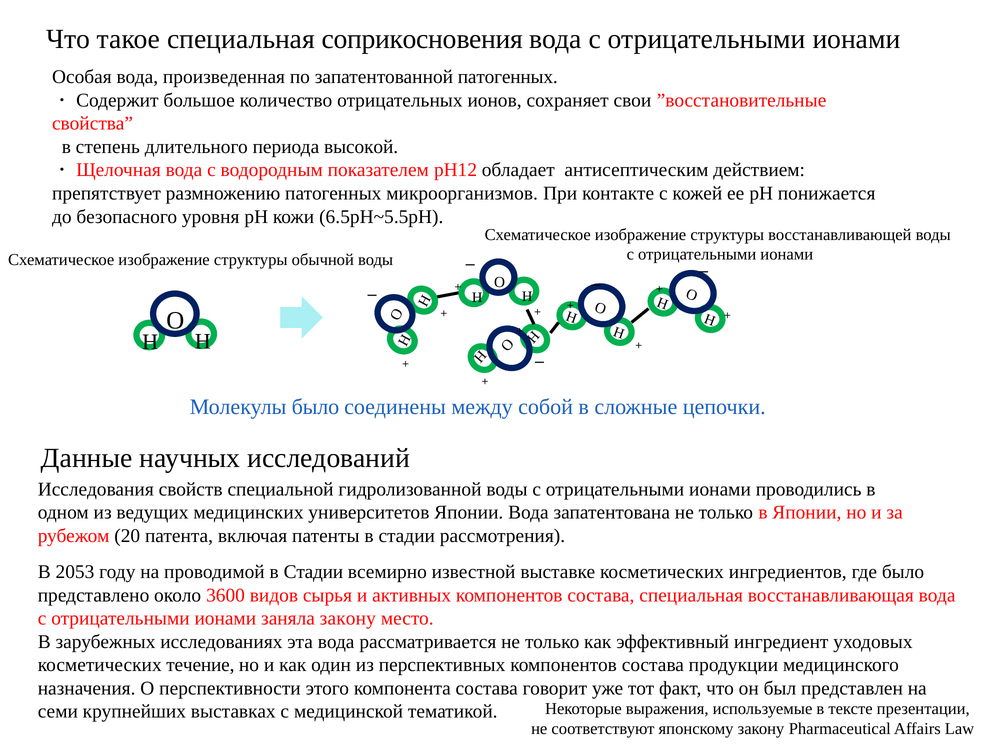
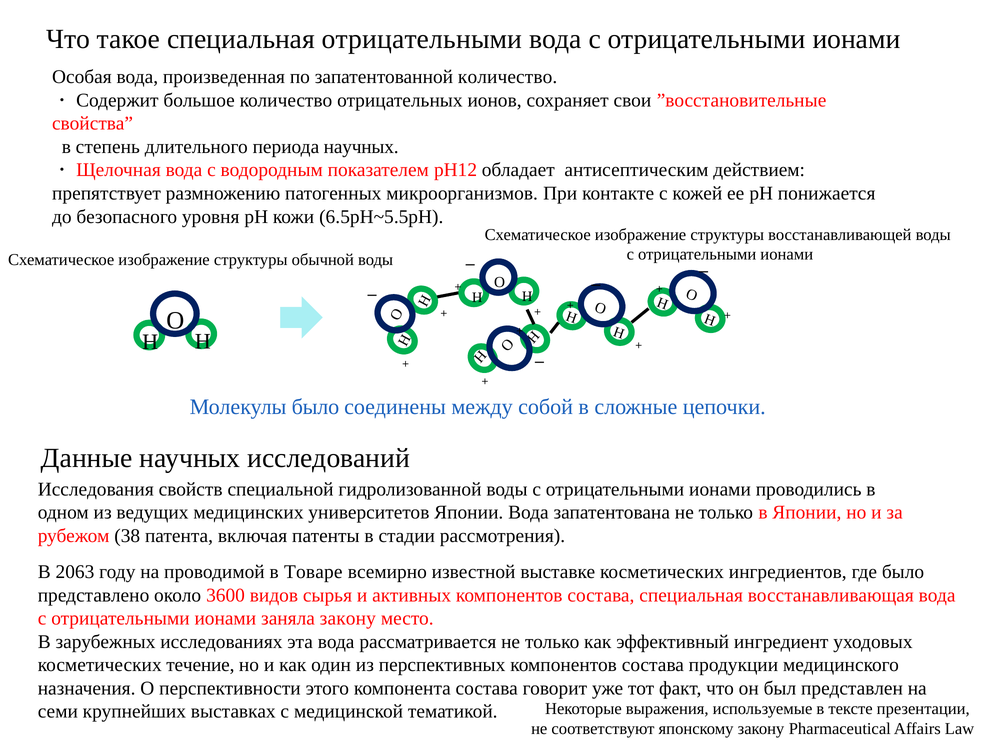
специальная соприкосновения: соприкосновения -> отрицательными (422, 39)
запатентованной патогенных: патогенных -> количество (508, 77)
периода высокой: высокой -> научных (361, 147)
20: 20 -> 38 (127, 536)
2053: 2053 -> 2063 (75, 572)
проводимой в Стадии: Стадии -> Товаре (313, 572)
